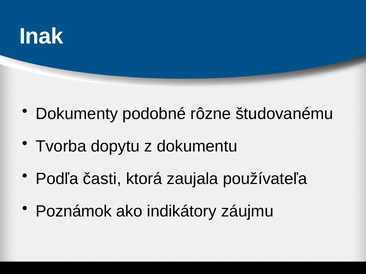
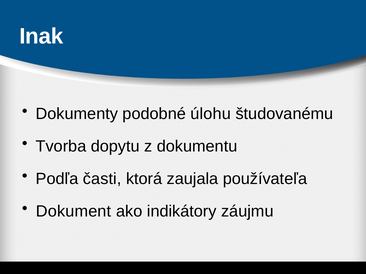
rôzne: rôzne -> úlohu (211, 114)
Poznámok: Poznámok -> Dokument (74, 212)
